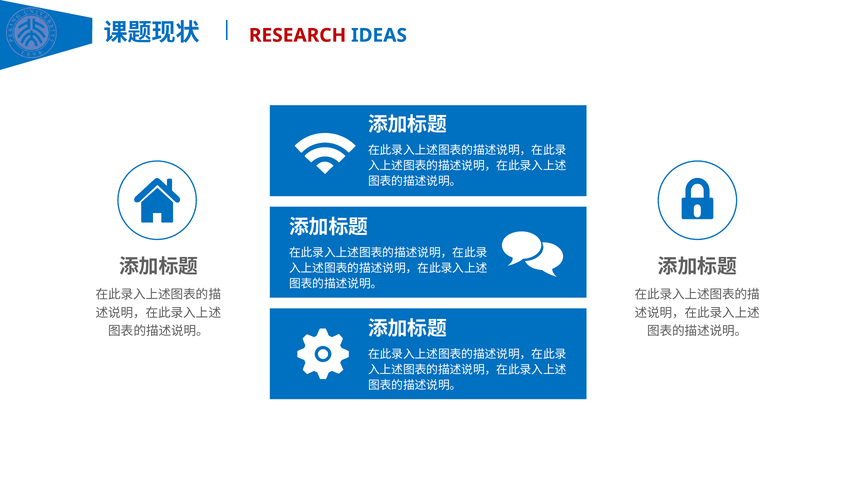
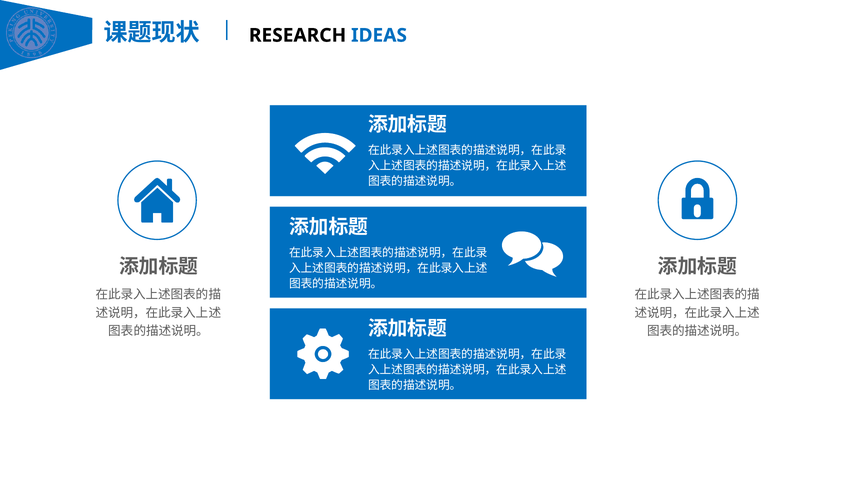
RESEARCH colour: red -> black (298, 35)
